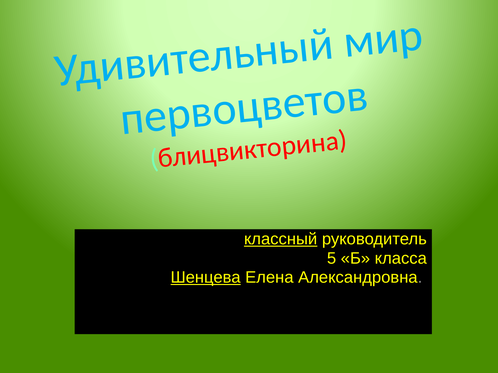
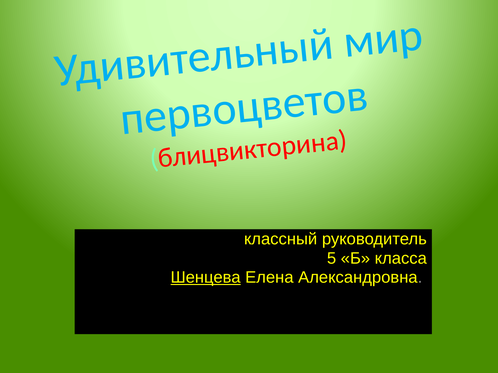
классный underline: present -> none (281, 239)
